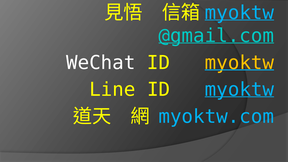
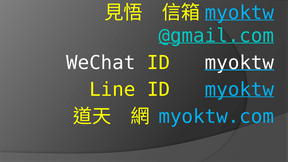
myoktw colour: yellow -> white (239, 63)
